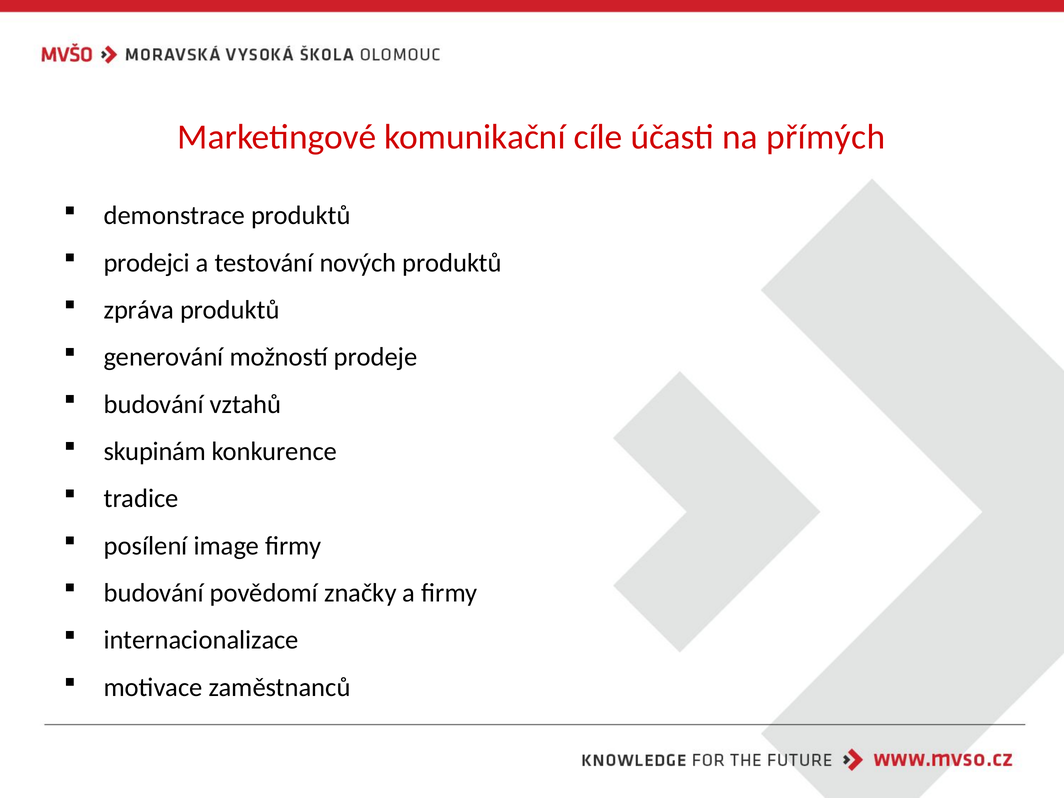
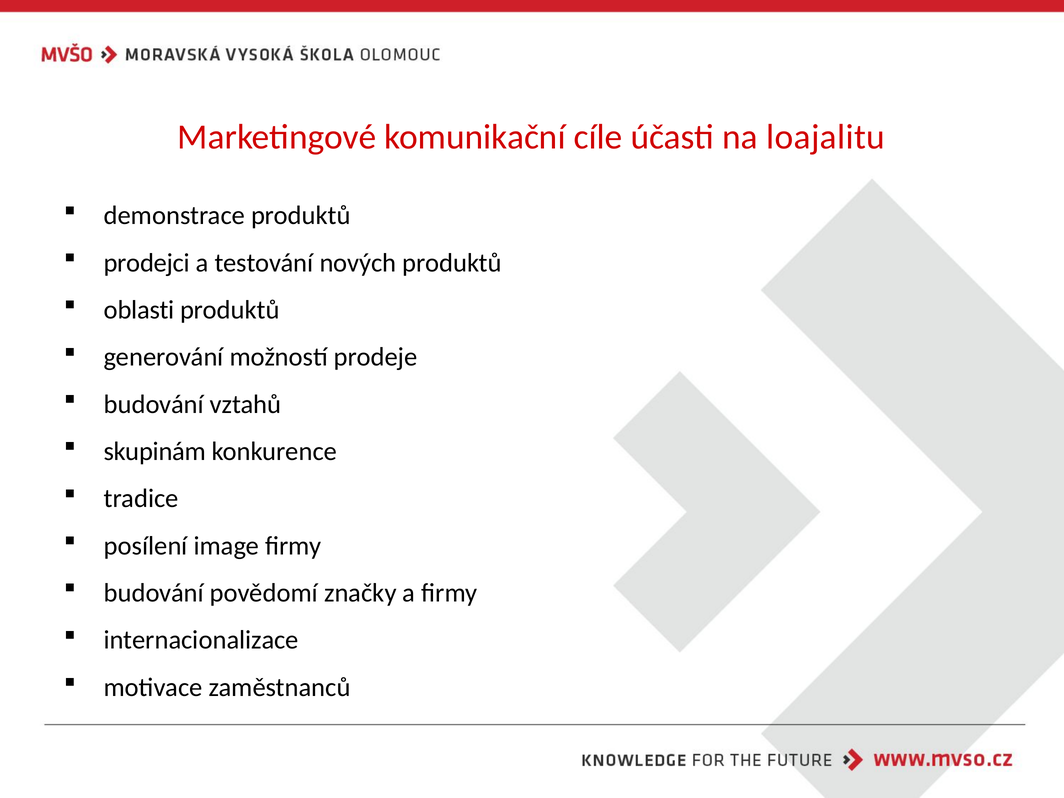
přímých: přímých -> loajalitu (826, 137)
zpráva: zpráva -> oblasti (139, 310)
